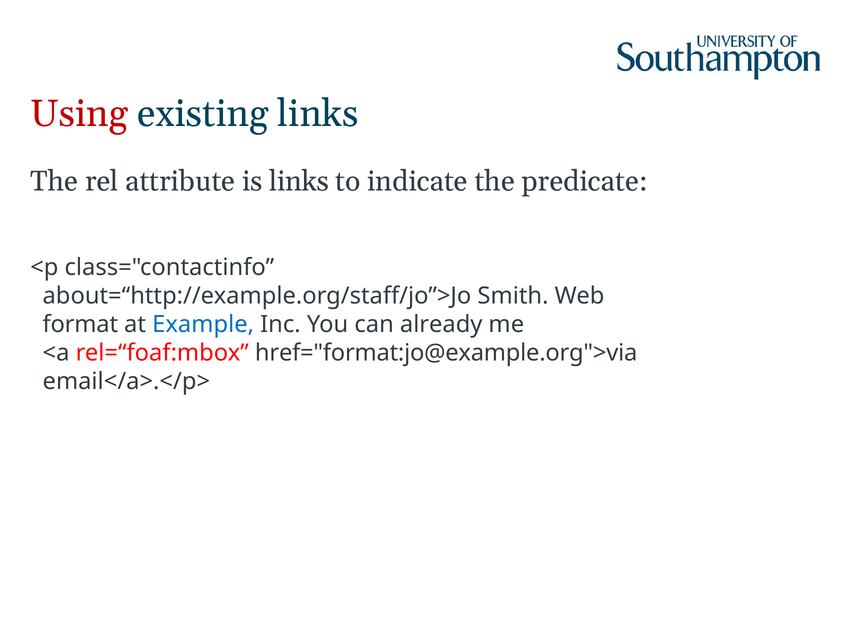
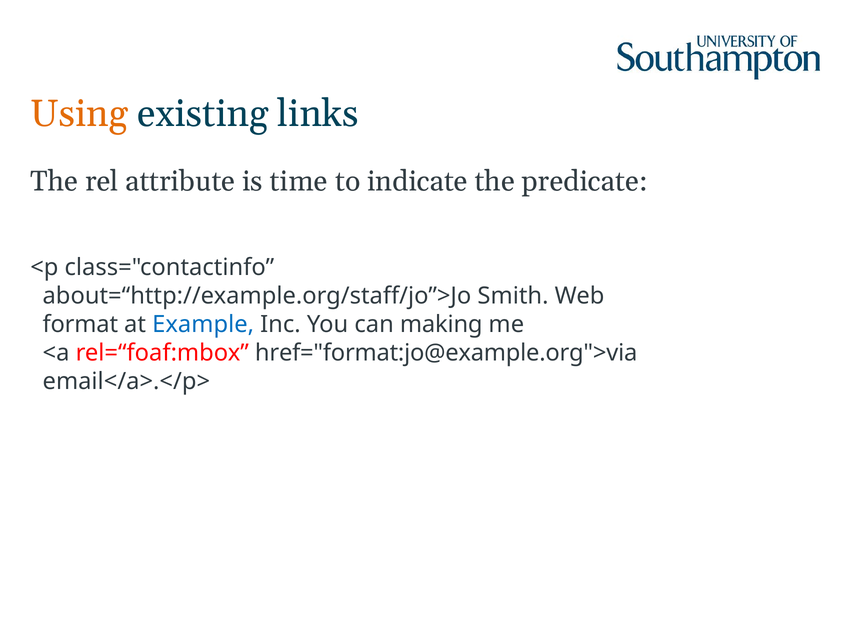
Using colour: red -> orange (79, 114)
is links: links -> time (299, 181)
already: already -> making (441, 325)
